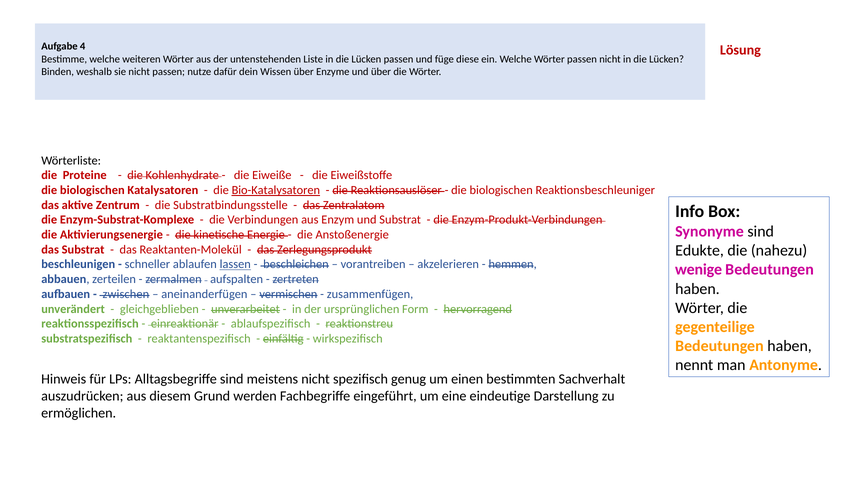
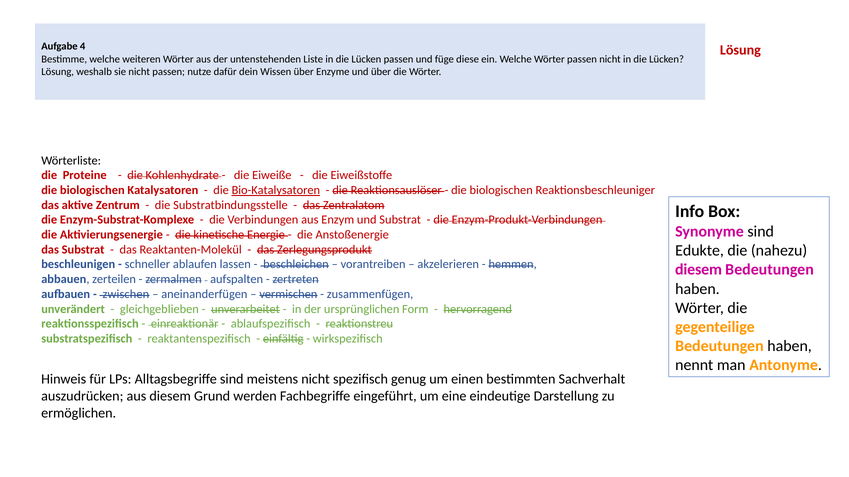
Binden: Binden -> Lösung (58, 72)
lassen underline: present -> none (235, 265)
wenige: wenige -> diesem (699, 270)
